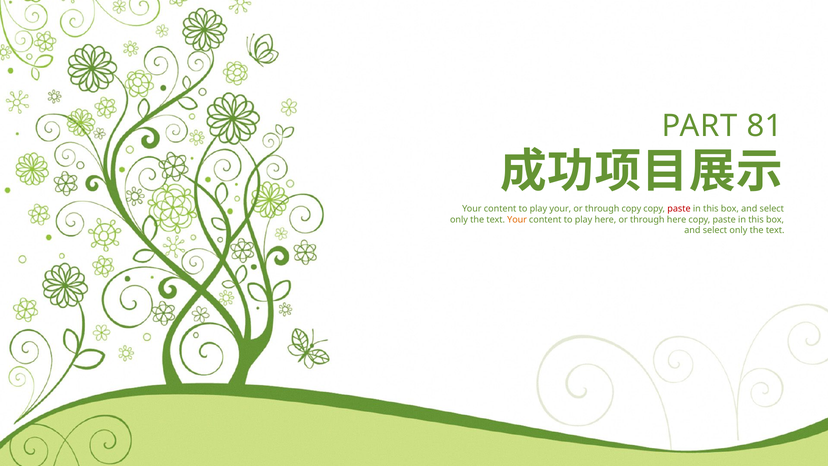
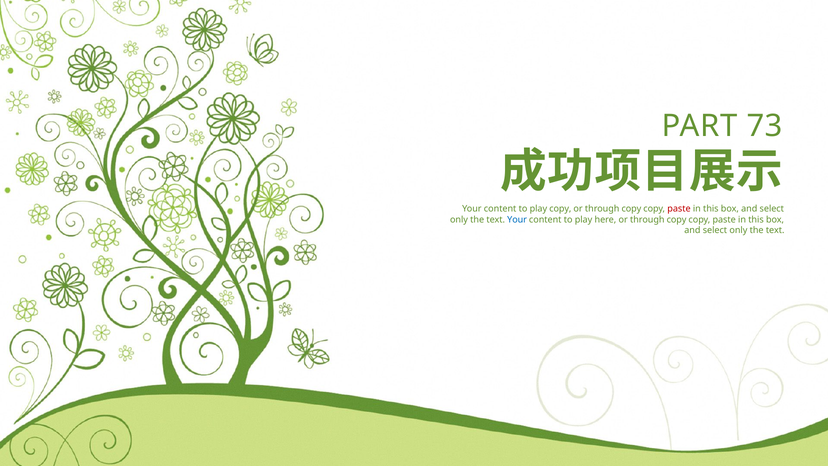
81: 81 -> 73 (765, 126)
play your: your -> copy (560, 209)
Your colour: orange -> blue (517, 219)
here or through here: here -> copy (677, 219)
